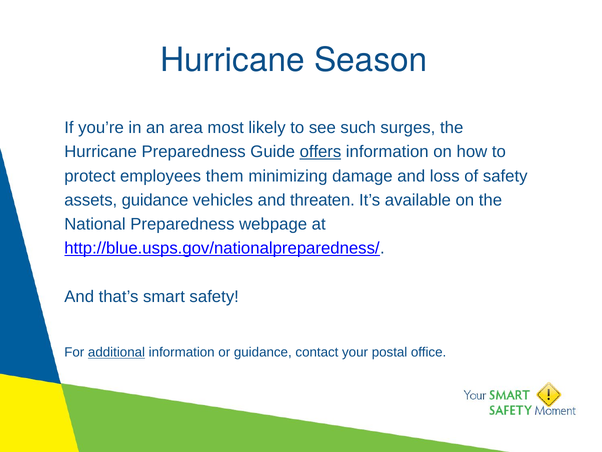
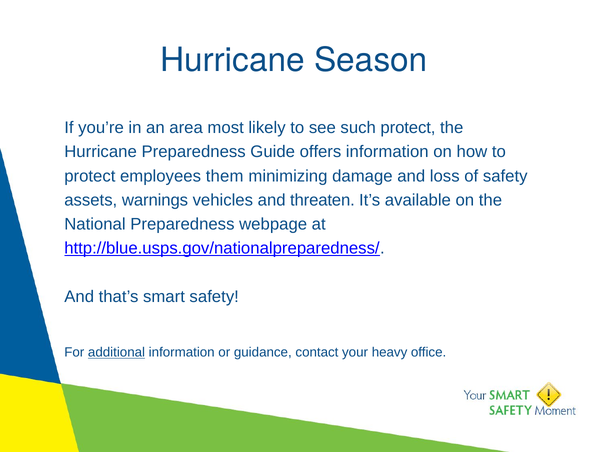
such surges: surges -> protect (408, 128)
offers underline: present -> none (320, 152)
assets guidance: guidance -> warnings (155, 200)
postal: postal -> heavy (390, 352)
